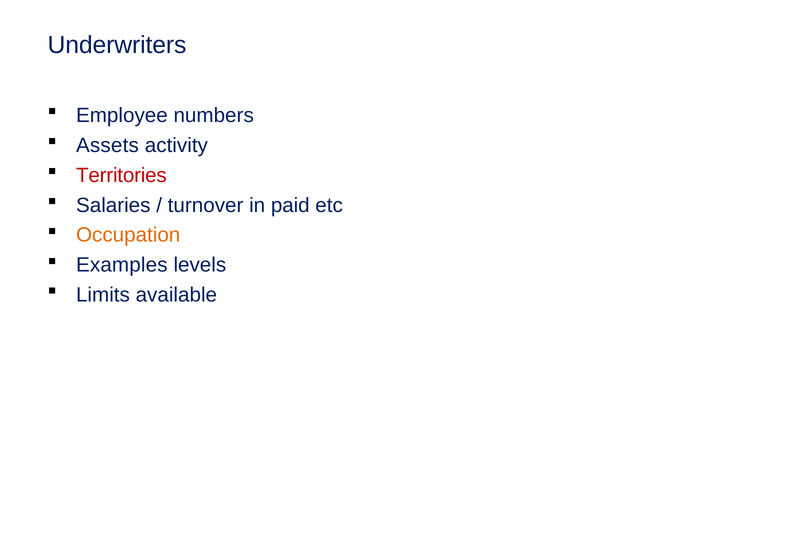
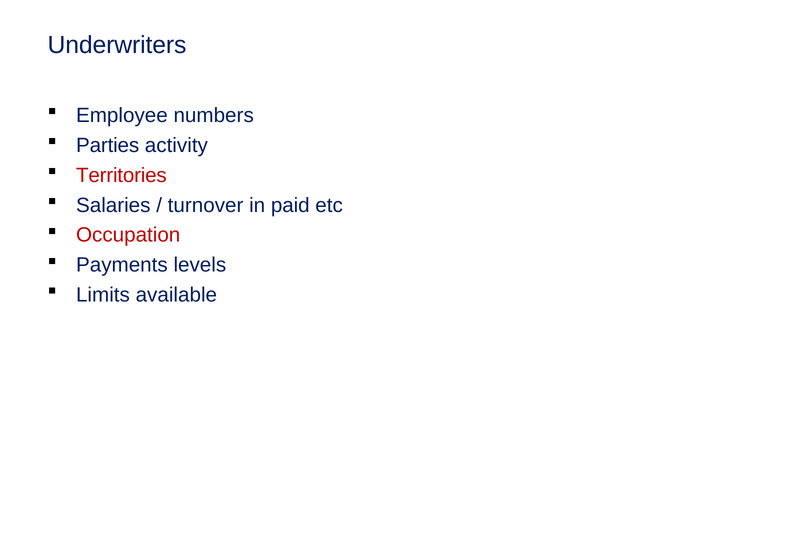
Assets: Assets -> Parties (108, 145)
Occupation colour: orange -> red (128, 235)
Examples: Examples -> Payments (122, 265)
